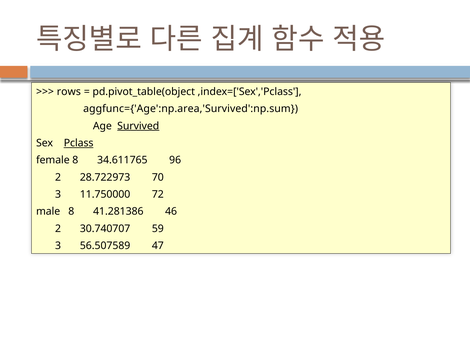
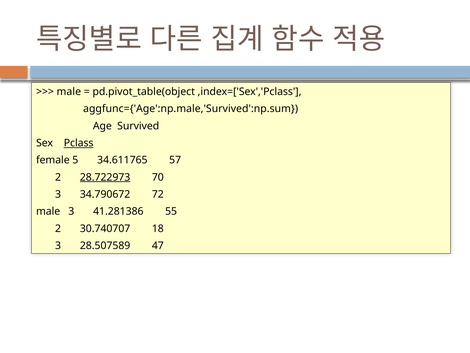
rows: rows -> male (69, 92)
aggfunc={'Age':np.area,'Survived':np.sum: aggfunc={'Age':np.area,'Survived':np.sum -> aggfunc={'Age':np.male,'Survived':np.sum (191, 109)
Survived underline: present -> none (138, 126)
female 8: 8 -> 5 (75, 160)
96: 96 -> 57 (175, 160)
28.722973 underline: none -> present (105, 177)
11.750000: 11.750000 -> 34.790672 (105, 194)
male 8: 8 -> 3 (71, 211)
46: 46 -> 55 (171, 211)
59: 59 -> 18 (158, 228)
56.507589: 56.507589 -> 28.507589 (105, 245)
